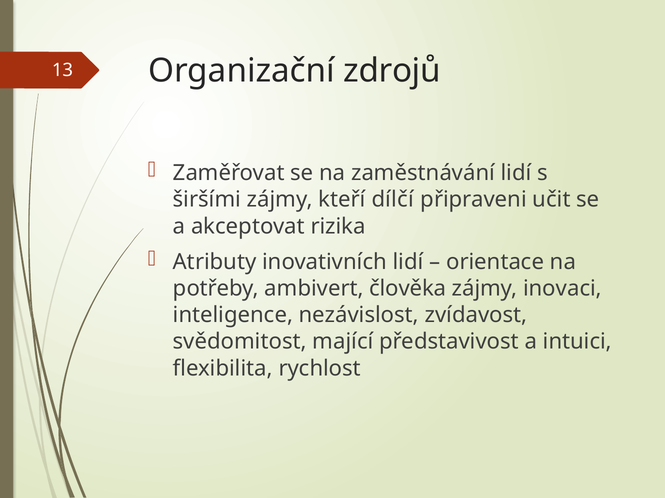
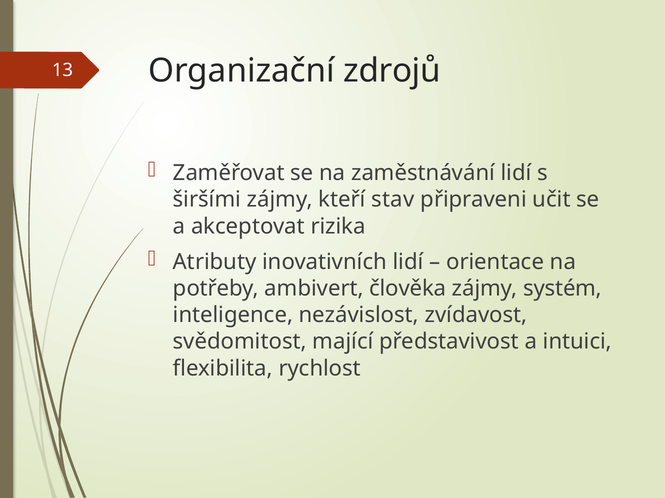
dílčí: dílčí -> stav (393, 200)
inovaci: inovaci -> systém (562, 289)
